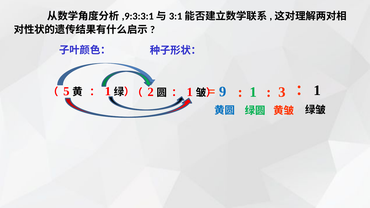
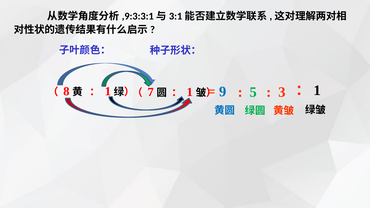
5: 5 -> 8 (66, 91)
2: 2 -> 7 (151, 92)
1: 1 -> 5 (253, 92)
